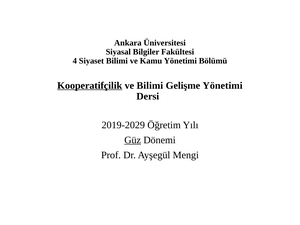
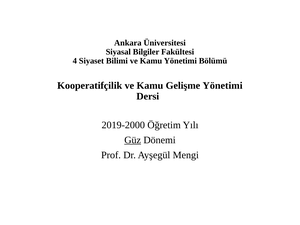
Kooperatifçilik underline: present -> none (90, 86)
Bilimi: Bilimi -> Kamu (150, 86)
2019-2029: 2019-2029 -> 2019-2000 (123, 125)
